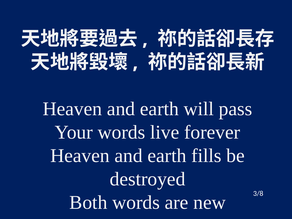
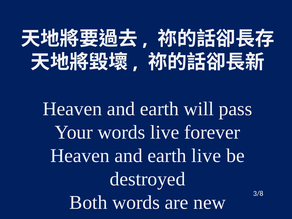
earth fills: fills -> live (206, 156)
